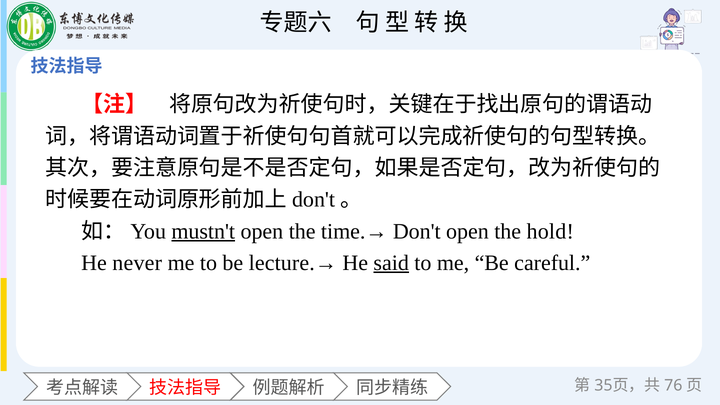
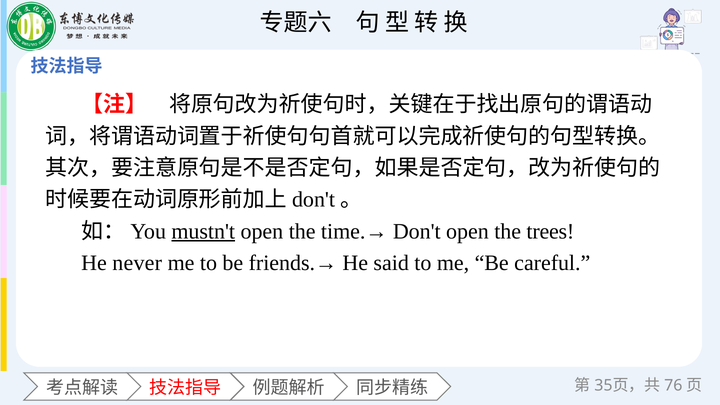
hold: hold -> trees (550, 231)
lecture.→: lecture.→ -> friends.→ (293, 263)
said underline: present -> none (391, 263)
